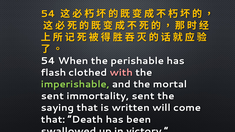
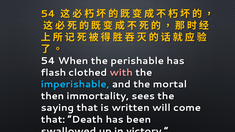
imperishable colour: light green -> light blue (75, 84)
sent: sent -> then (53, 96)
immortality sent: sent -> sees (143, 96)
